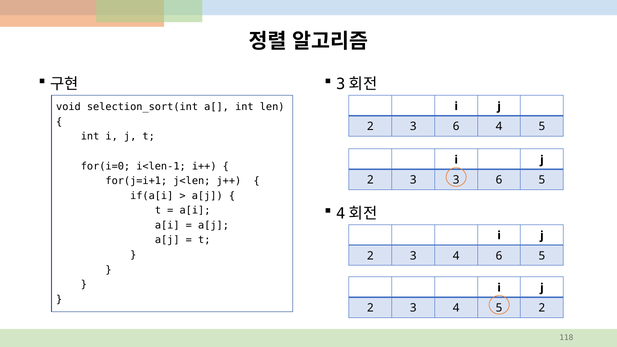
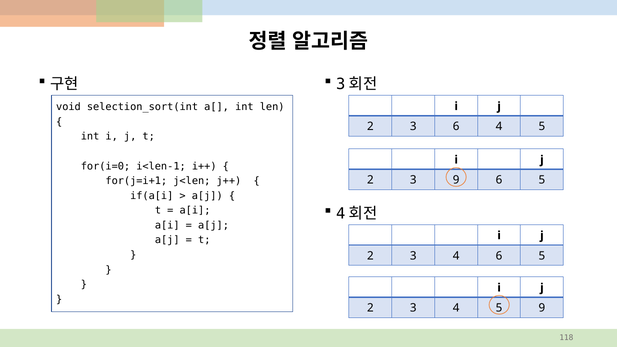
3 3: 3 -> 9 (456, 180)
5 2: 2 -> 9 (542, 308)
